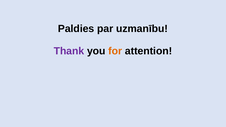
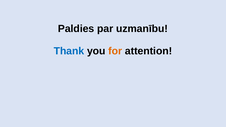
Thank colour: purple -> blue (69, 51)
